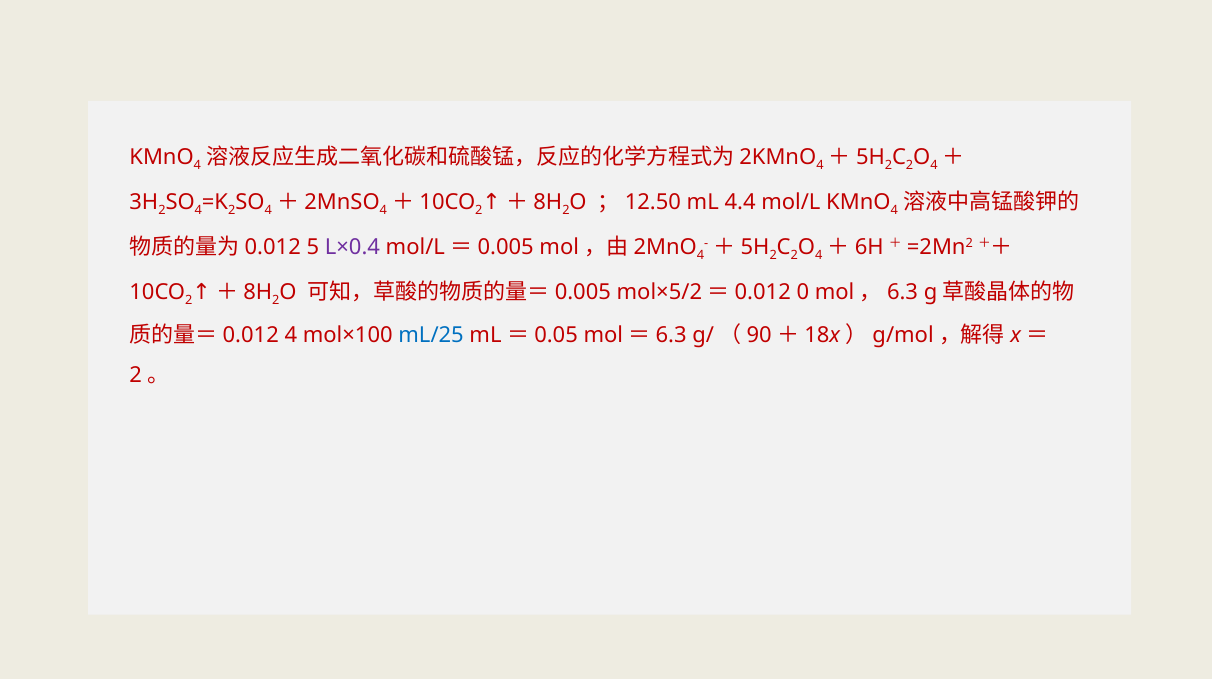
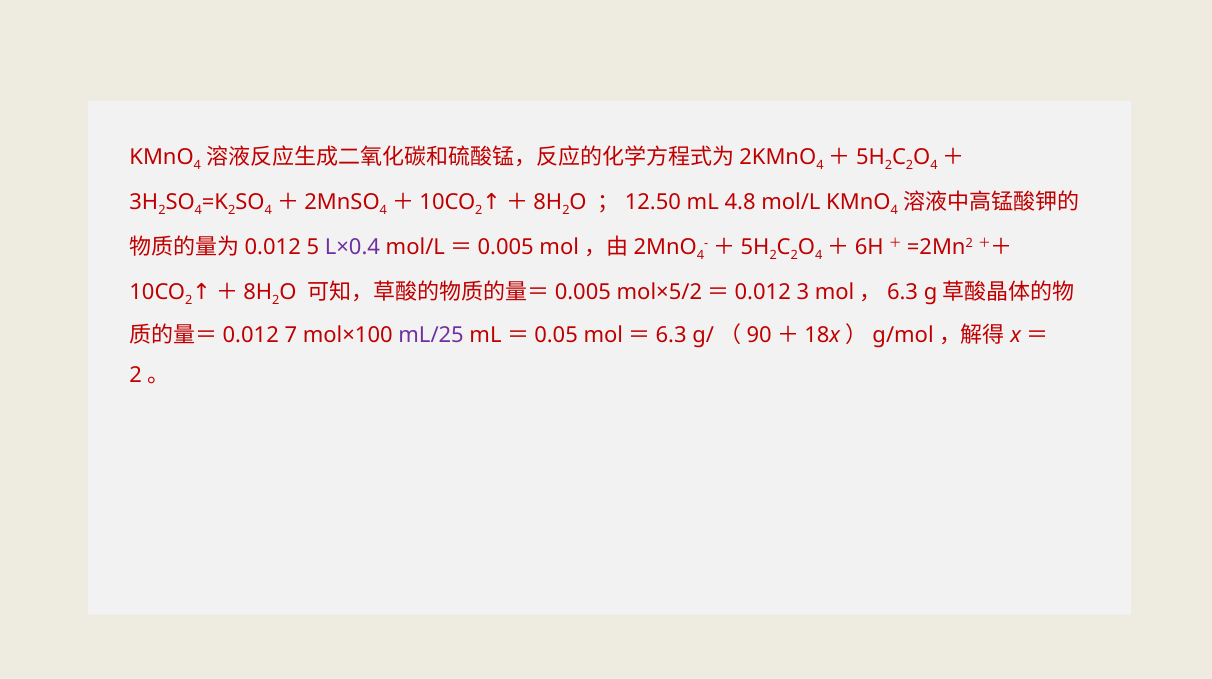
4.4: 4.4 -> 4.8 (740, 202)
0: 0 -> 3 (803, 292)
4: 4 -> 7 (291, 336)
mL/25 colour: blue -> purple (431, 336)
